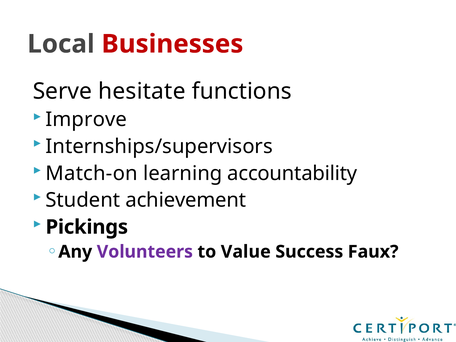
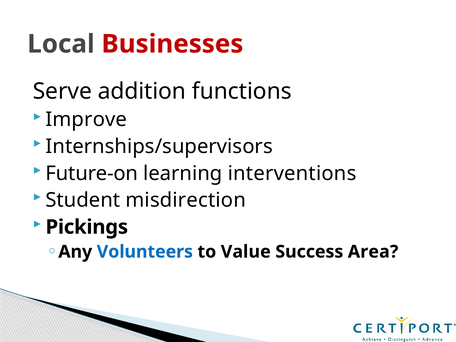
hesitate: hesitate -> addition (142, 91)
Match-on: Match-on -> Future-on (92, 173)
accountability: accountability -> interventions (292, 173)
achievement: achievement -> misdirection (186, 200)
Volunteers colour: purple -> blue (145, 252)
Faux: Faux -> Area (373, 252)
